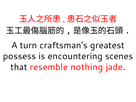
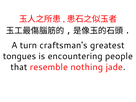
possess: possess -> tongues (20, 56)
scenes: scenes -> people (119, 56)
